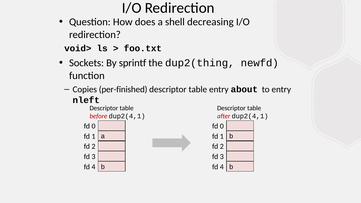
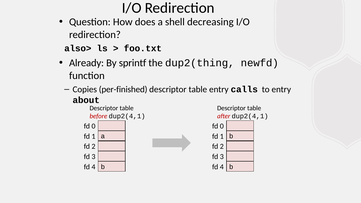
void>: void> -> also> (78, 48)
Sockets: Sockets -> Already (86, 63)
about: about -> calls (244, 89)
nleft: nleft -> about (86, 100)
